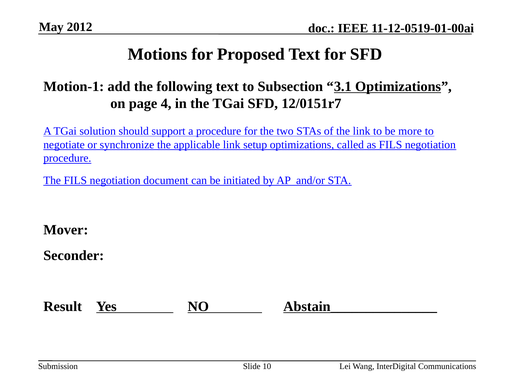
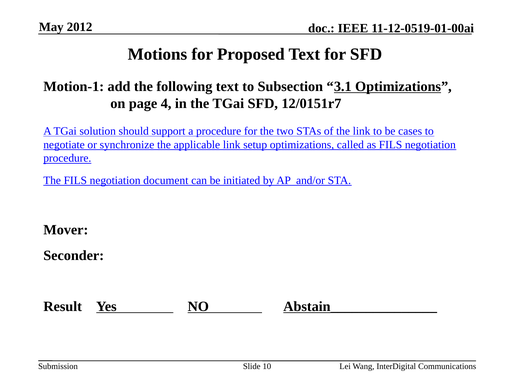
more: more -> cases (410, 131)
